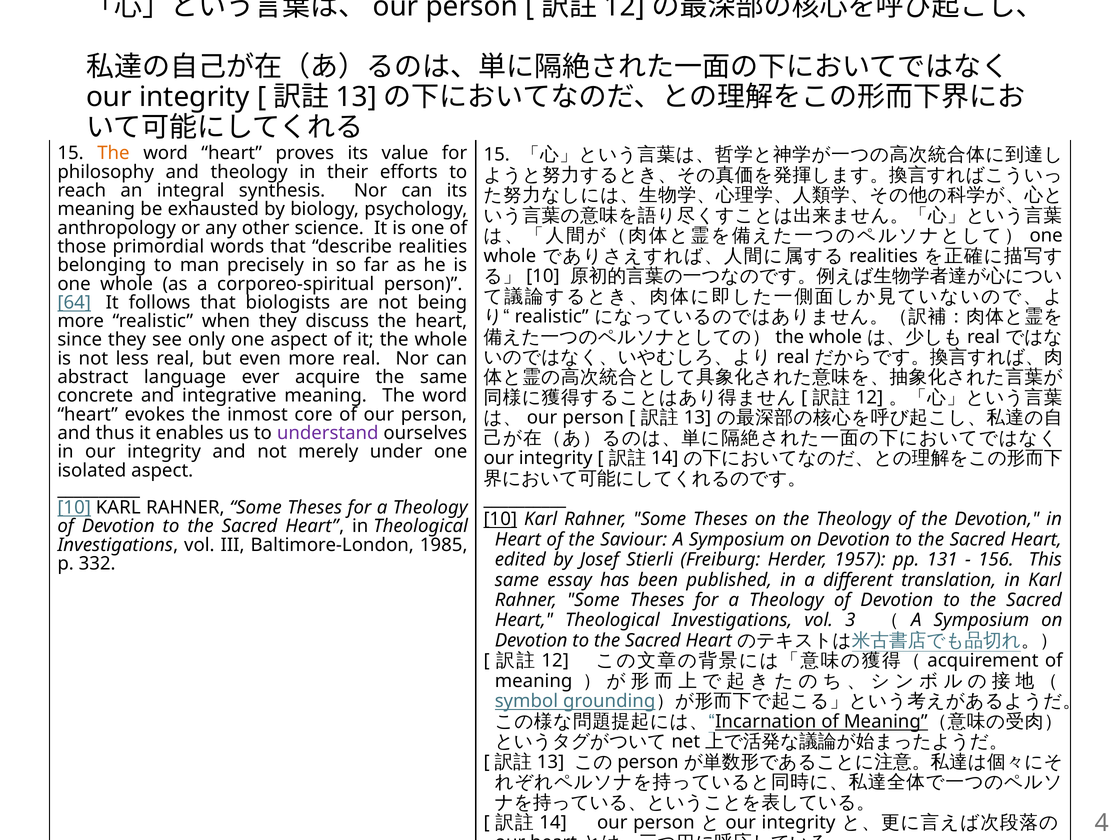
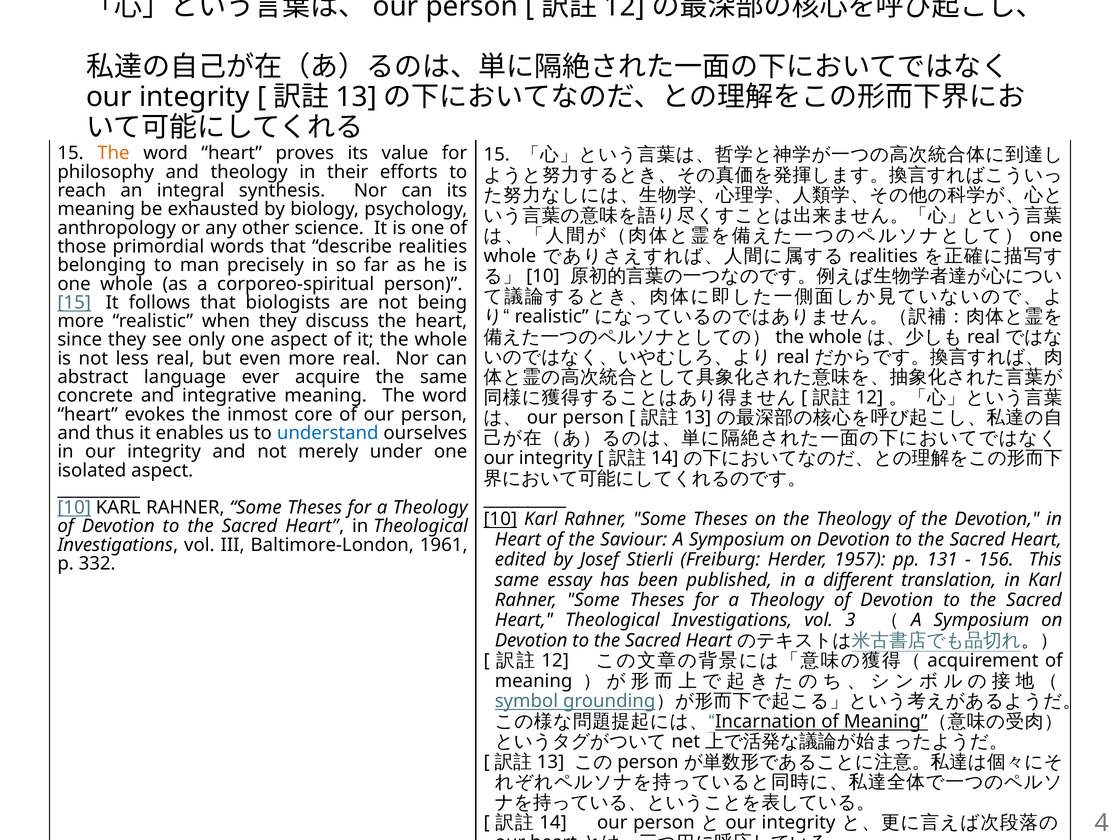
64: 64 -> 15 (74, 303)
understand colour: purple -> blue (328, 433)
1985: 1985 -> 1961 (444, 545)
